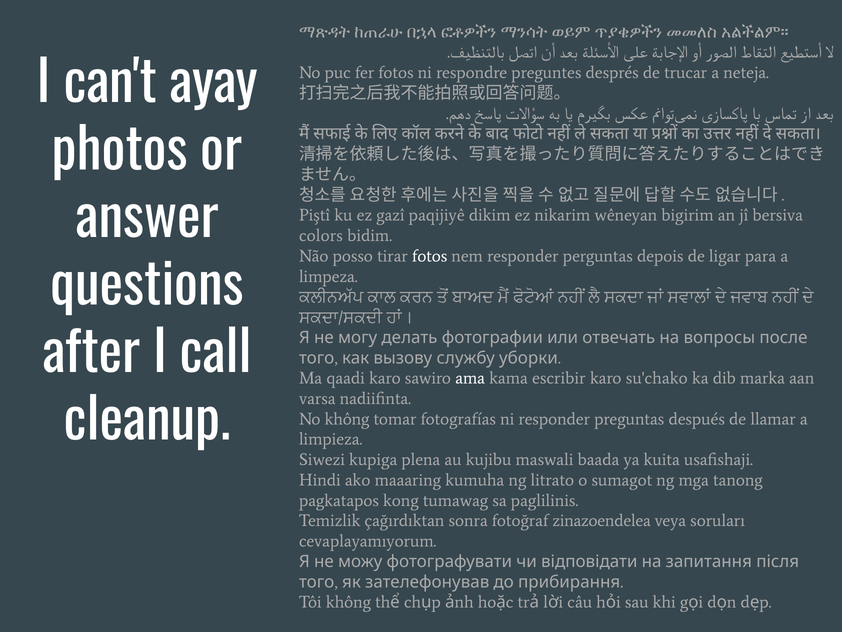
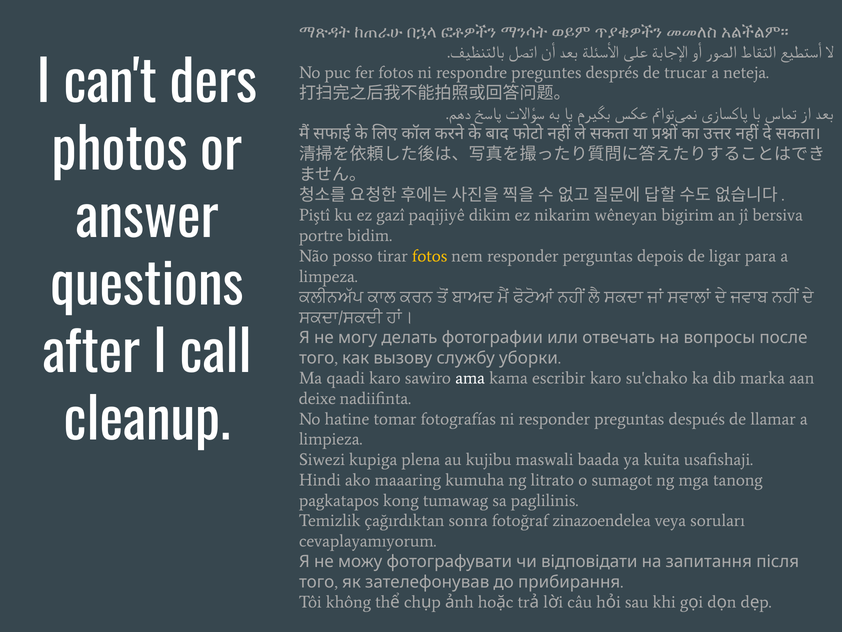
ayay: ayay -> ders (214, 84)
colors: colors -> portre (321, 235)
fotos colour: white -> yellow (430, 256)
varsa: varsa -> deixe (317, 398)
No không: không -> hatine (347, 419)
